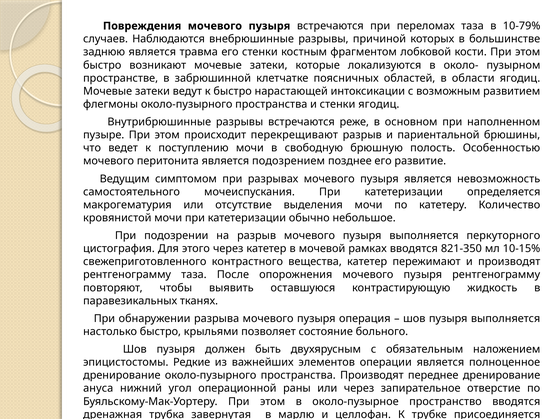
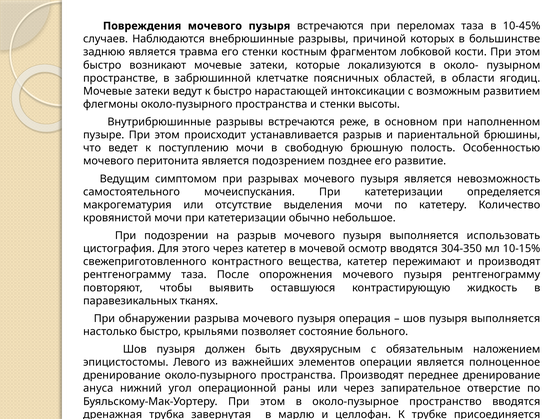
10-79%: 10-79% -> 10-45% (522, 26)
стенки ягодиц: ягодиц -> высоты (379, 104)
перекрещивают: перекрещивают -> устанавливается (294, 135)
перкуторного: перкуторного -> использовать (503, 236)
рамках: рамках -> осмотр (368, 249)
821-350: 821-350 -> 304-350 (461, 249)
Редкие: Редкие -> Левого (192, 363)
